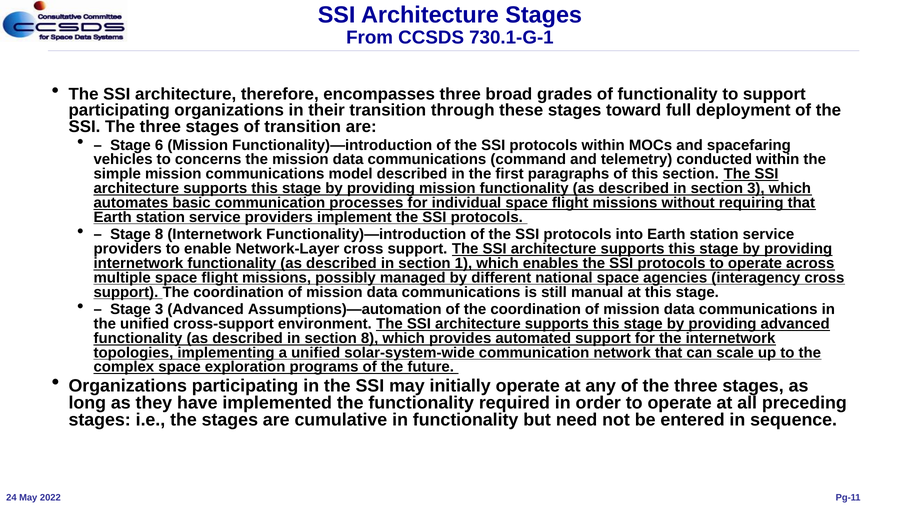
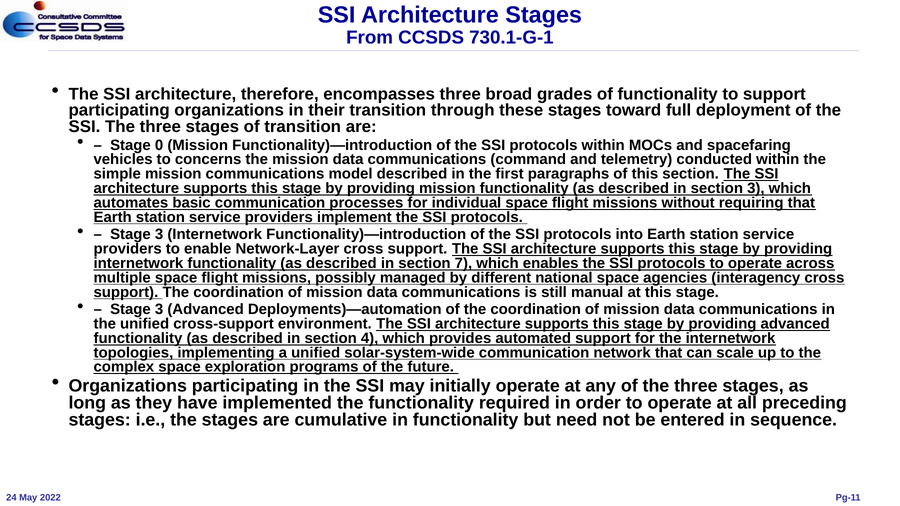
6: 6 -> 0 (159, 145)
8: 8 -> 3 (159, 235)
1: 1 -> 7 (463, 263)
Assumptions)—automation: Assumptions)—automation -> Deployments)—automation (345, 310)
section 8: 8 -> 4 (370, 338)
